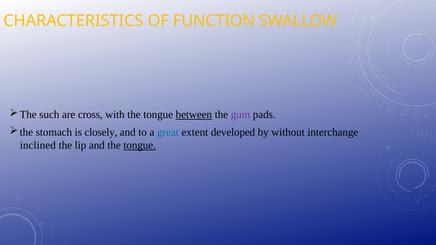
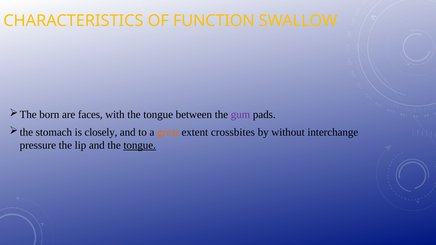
such: such -> born (49, 115)
cross: cross -> faces (90, 115)
between underline: present -> none (194, 115)
great colour: blue -> orange (168, 132)
developed: developed -> crossbites (233, 132)
inclined: inclined -> pressure (38, 145)
